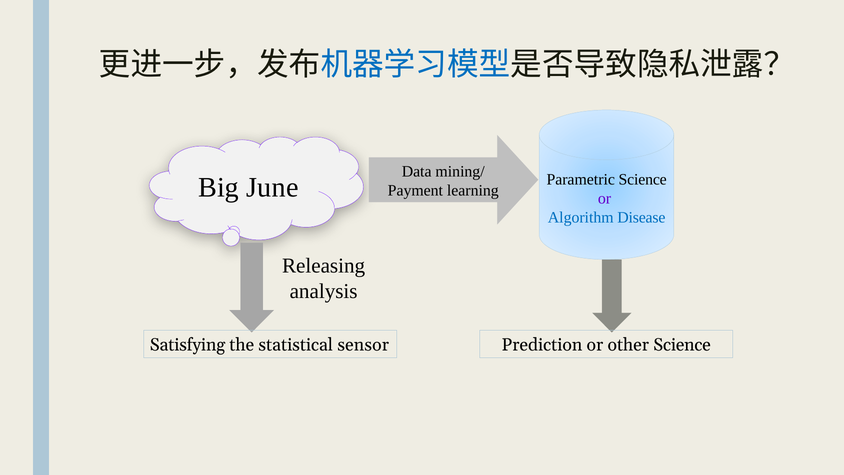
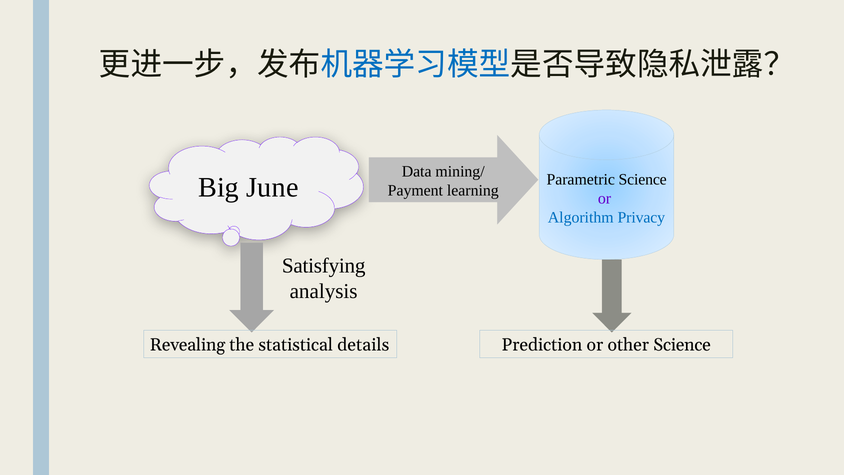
Disease: Disease -> Privacy (641, 217)
Releasing: Releasing -> Satisfying (324, 266)
Satisfying: Satisfying -> Revealing (188, 345)
sensor: sensor -> details (363, 345)
